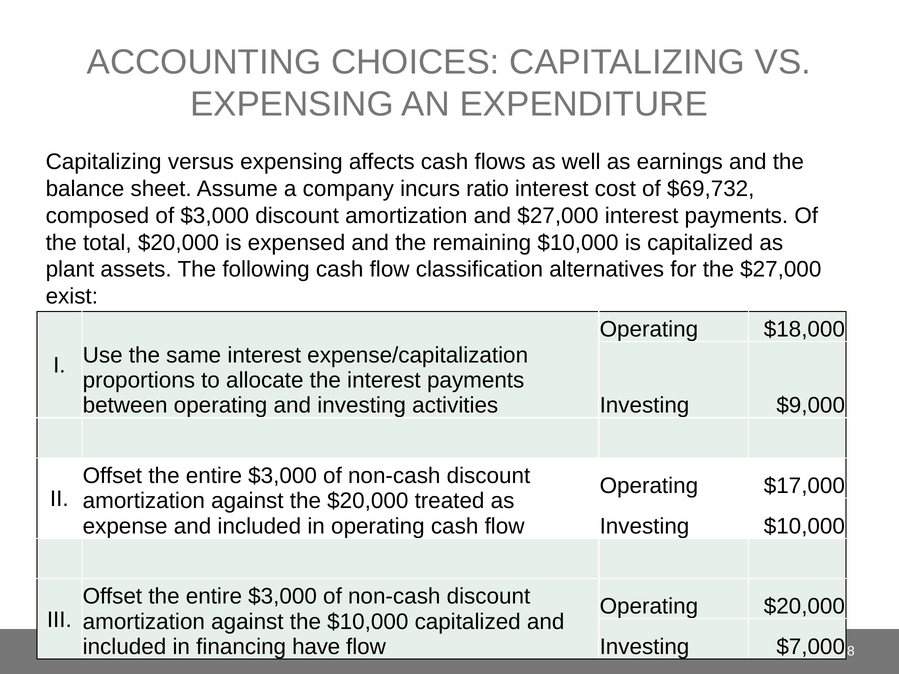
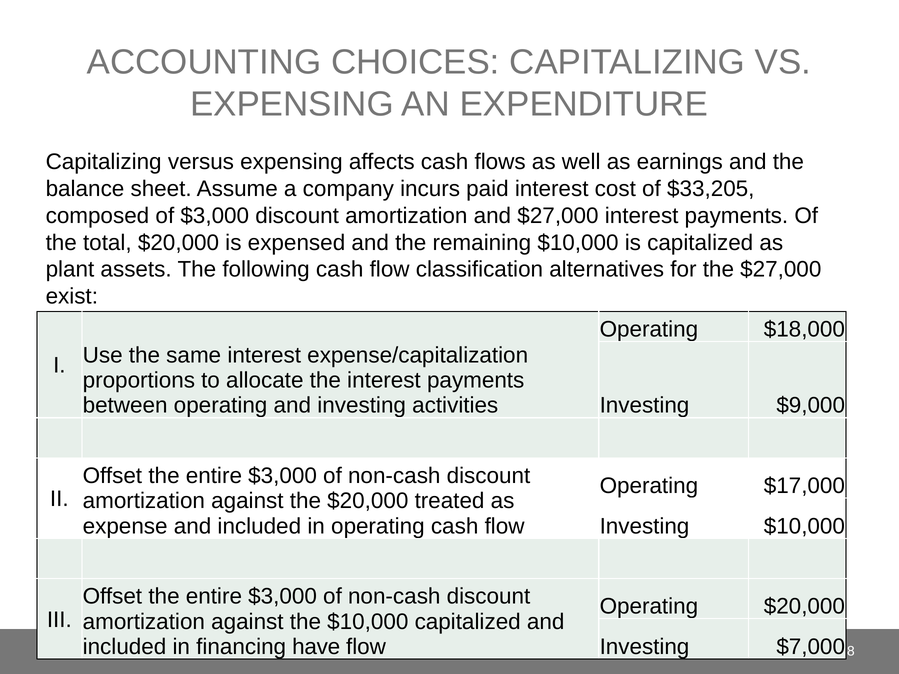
ratio: ratio -> paid (487, 189)
$69,732: $69,732 -> $33,205 (711, 189)
